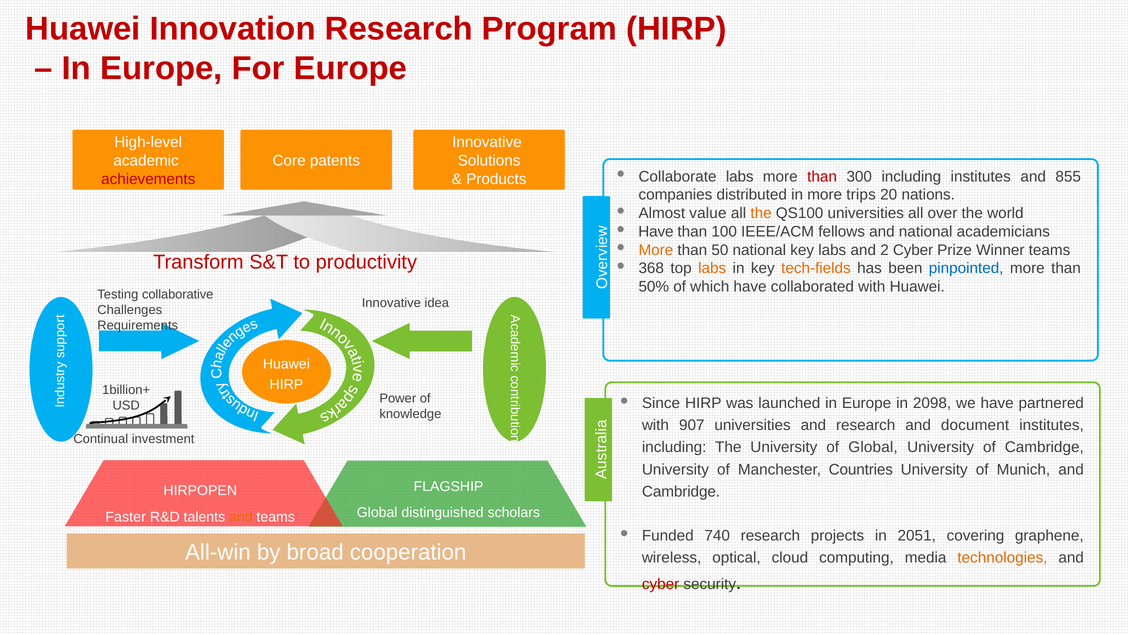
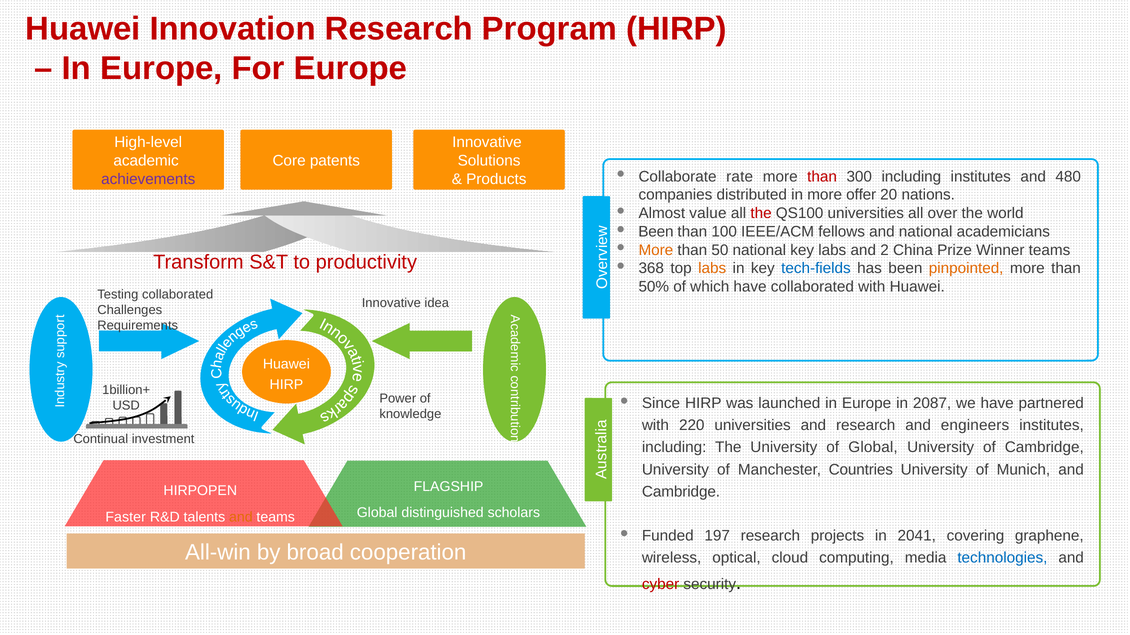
Collaborate labs: labs -> rate (740, 177)
855: 855 -> 480 (1068, 177)
achievements colour: red -> purple (148, 179)
trips: trips -> offer (861, 195)
the colour: orange -> red (761, 213)
Have: Have -> Been (656, 232)
2 Cyber: Cyber -> China (913, 250)
tech-fields colour: orange -> blue (816, 269)
pinpointed colour: blue -> orange (966, 269)
Testing collaborative: collaborative -> collaborated (178, 295)
2098: 2098 -> 2087 (932, 404)
907: 907 -> 220 (692, 426)
document: document -> engineers (975, 426)
740: 740 -> 197 (717, 536)
2051: 2051 -> 2041 (917, 536)
technologies colour: orange -> blue (1002, 558)
